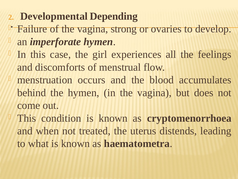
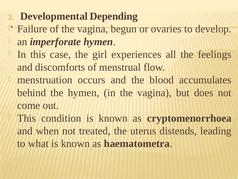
strong: strong -> begun (124, 29)
